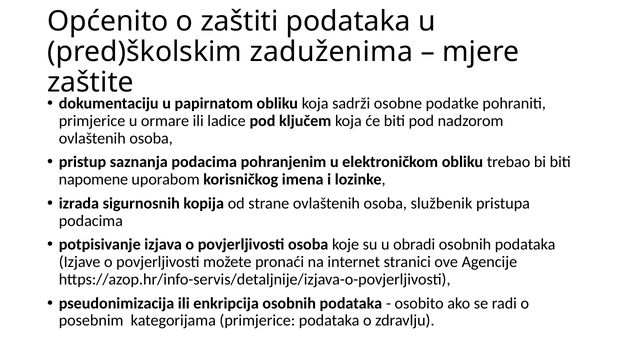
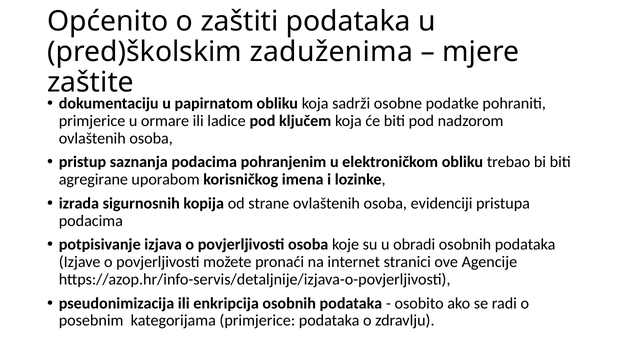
napomene: napomene -> agregirane (93, 180)
službenik: službenik -> evidenciji (442, 204)
